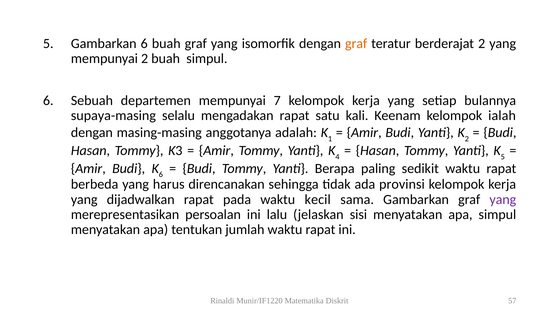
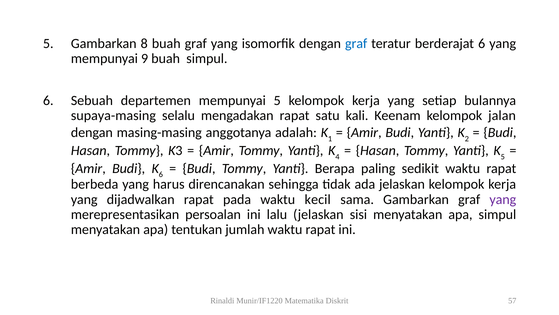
Gambarkan 6: 6 -> 8 (144, 43)
graf colour: orange -> blue (356, 43)
berderajat 2: 2 -> 6 (482, 43)
mempunyai 2: 2 -> 9 (145, 59)
mempunyai 7: 7 -> 5 (277, 100)
ialah: ialah -> jalan (502, 115)
ada provinsi: provinsi -> jelaskan (402, 184)
